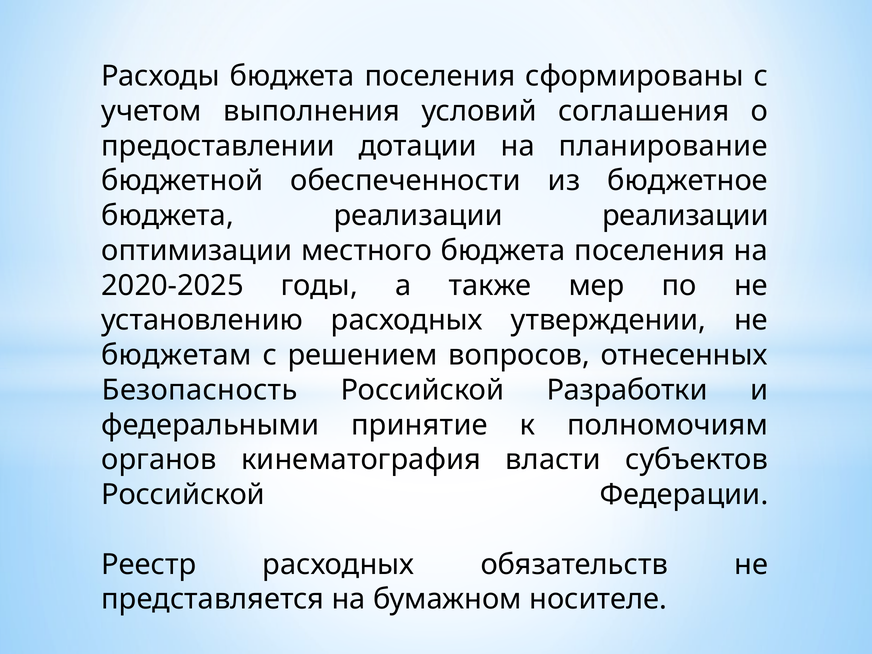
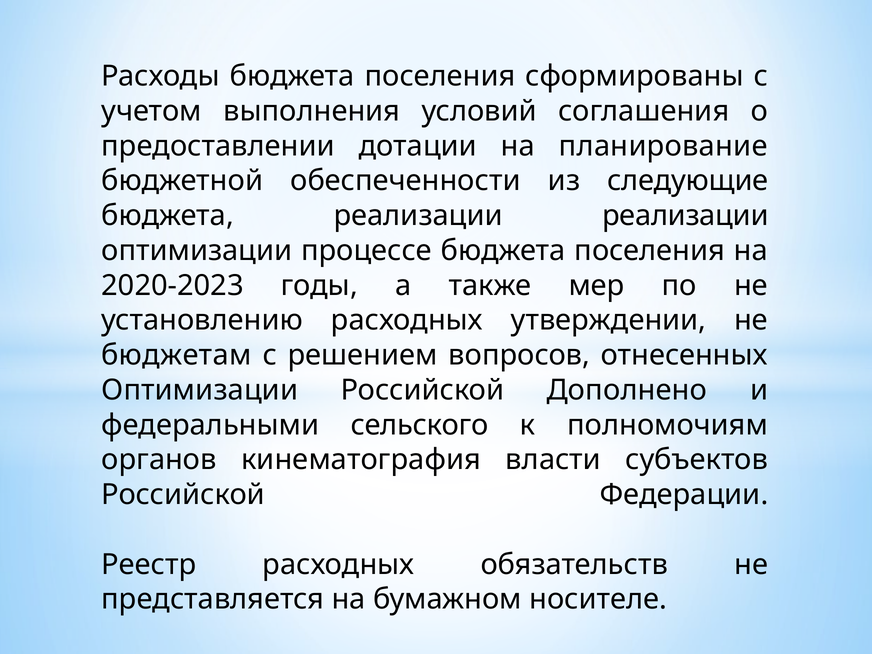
бюджетное: бюджетное -> следующие (688, 181)
местного: местного -> процессе (367, 251)
2020-2025: 2020-2025 -> 2020-2023 (173, 285)
Безопасность: Безопасность -> Оптимизации (200, 390)
Разработки: Разработки -> Дополнено (627, 390)
принятие: принятие -> сельского (420, 425)
